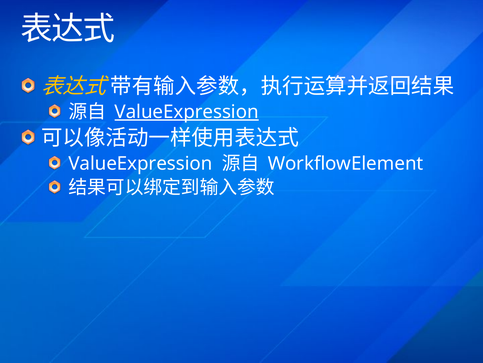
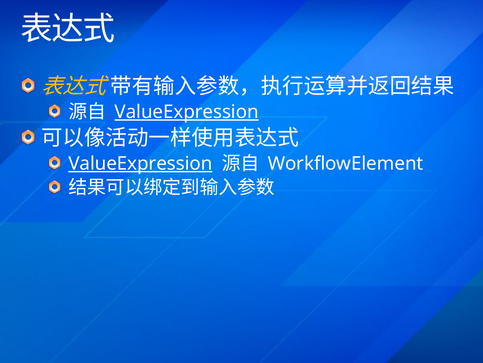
ValueExpression underline: none -> present (140, 163)
